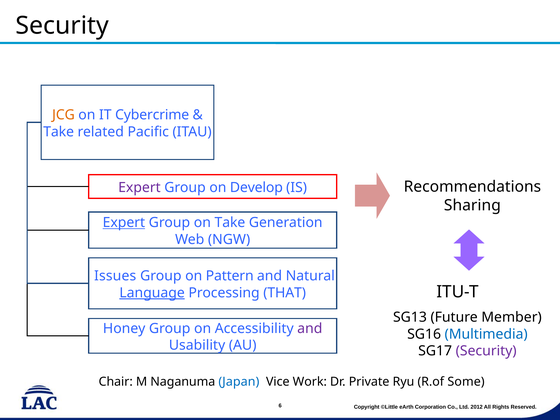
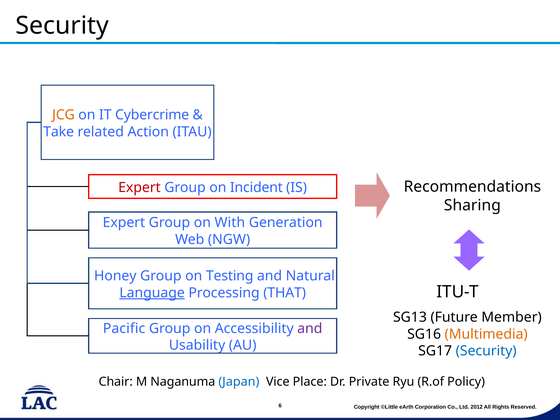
Pacific: Pacific -> Action (148, 132)
Expert colour: purple -> red (139, 187)
Develop: Develop -> Incident (256, 187)
Expert underline: present -> none (124, 223)
on Take: Take -> With (230, 223)
Issues: Issues -> Honey (115, 276)
Pattern: Pattern -> Testing (230, 276)
Honey: Honey -> Pacific (124, 328)
Multimedia colour: blue -> orange (486, 334)
Security colour: purple -> blue (486, 351)
Work: Work -> Place (310, 382)
Some: Some -> Policy (466, 382)
